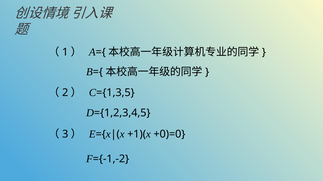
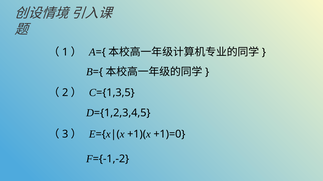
+0)=0: +0)=0 -> +1)=0 (169, 134)
